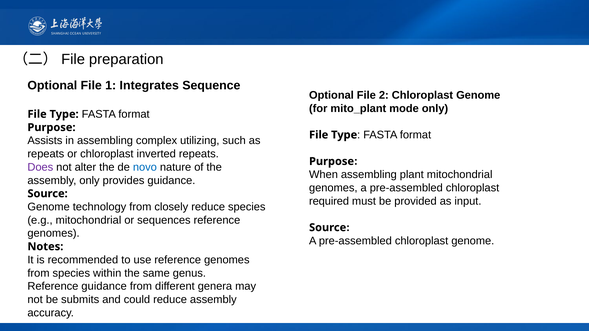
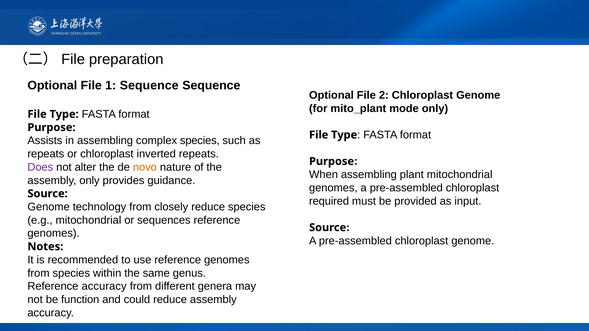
1 Integrates: Integrates -> Sequence (149, 86)
complex utilizing: utilizing -> species (200, 141)
novo colour: blue -> orange (145, 167)
Reference guidance: guidance -> accuracy (104, 287)
submits: submits -> function (80, 300)
